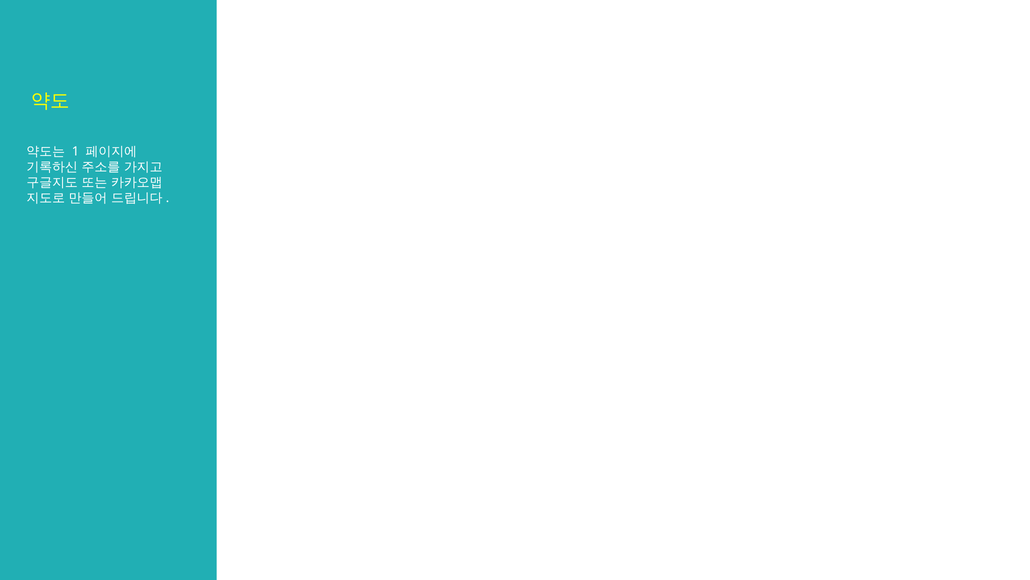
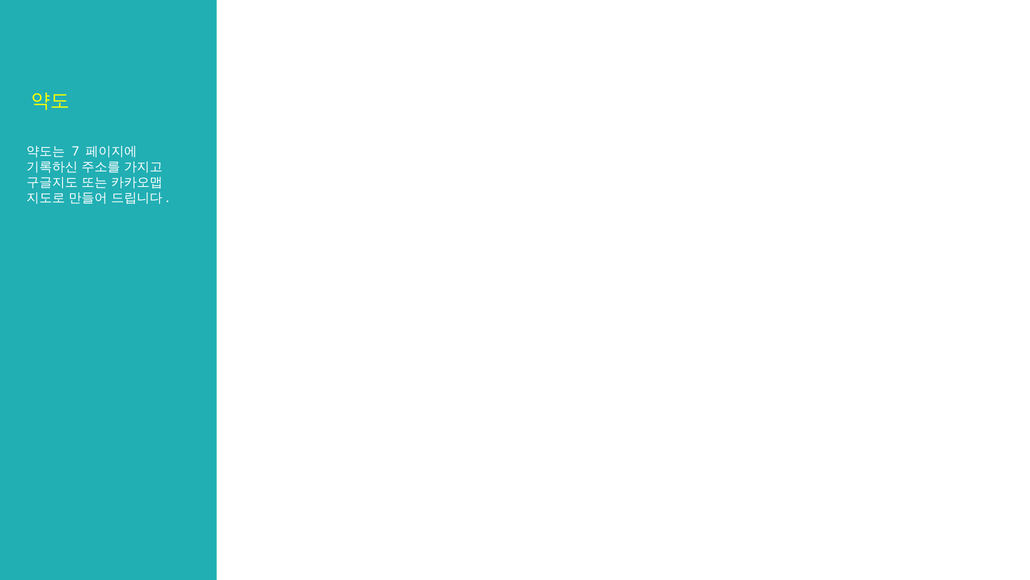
1: 1 -> 7 (76, 151)
